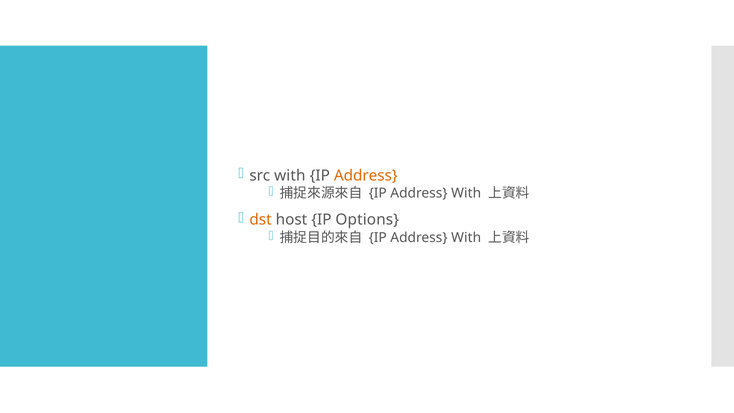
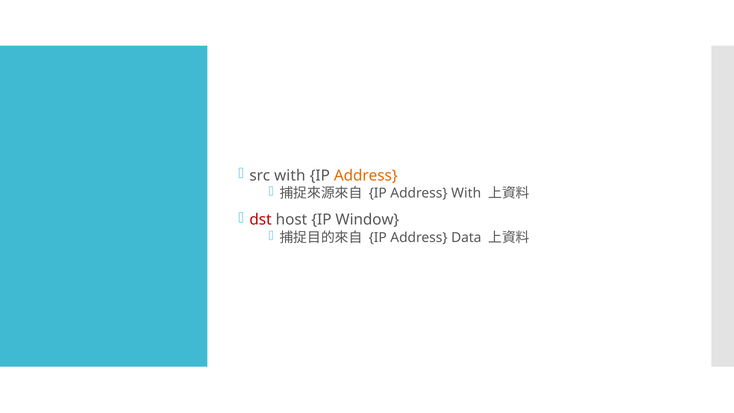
dst colour: orange -> red (261, 220)
Options: Options -> Window (367, 220)
With: With -> Data (466, 237)
